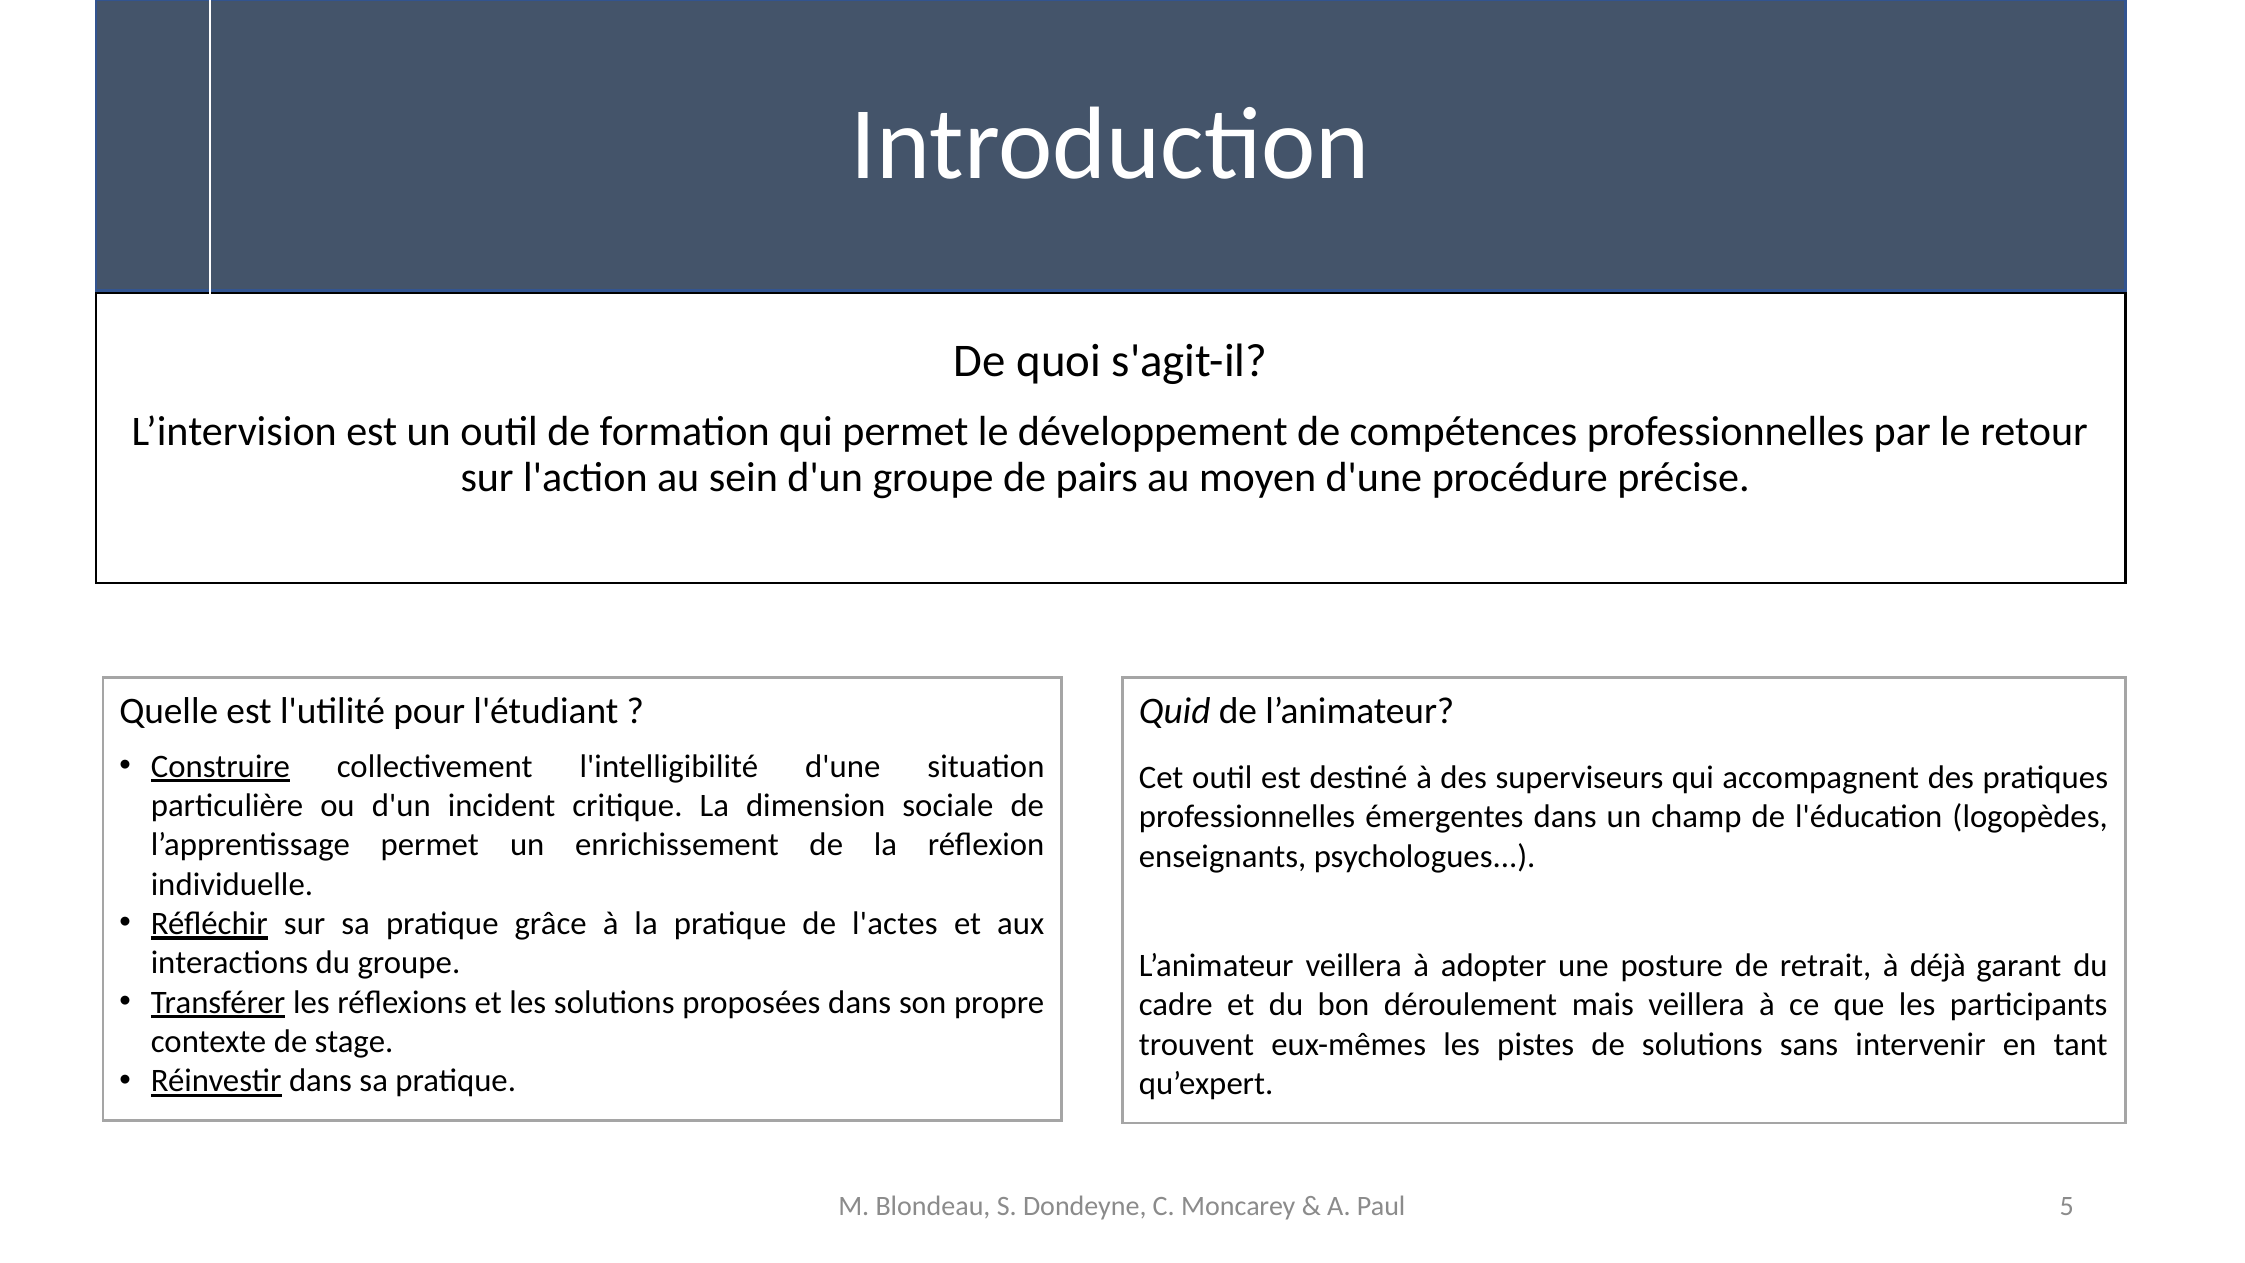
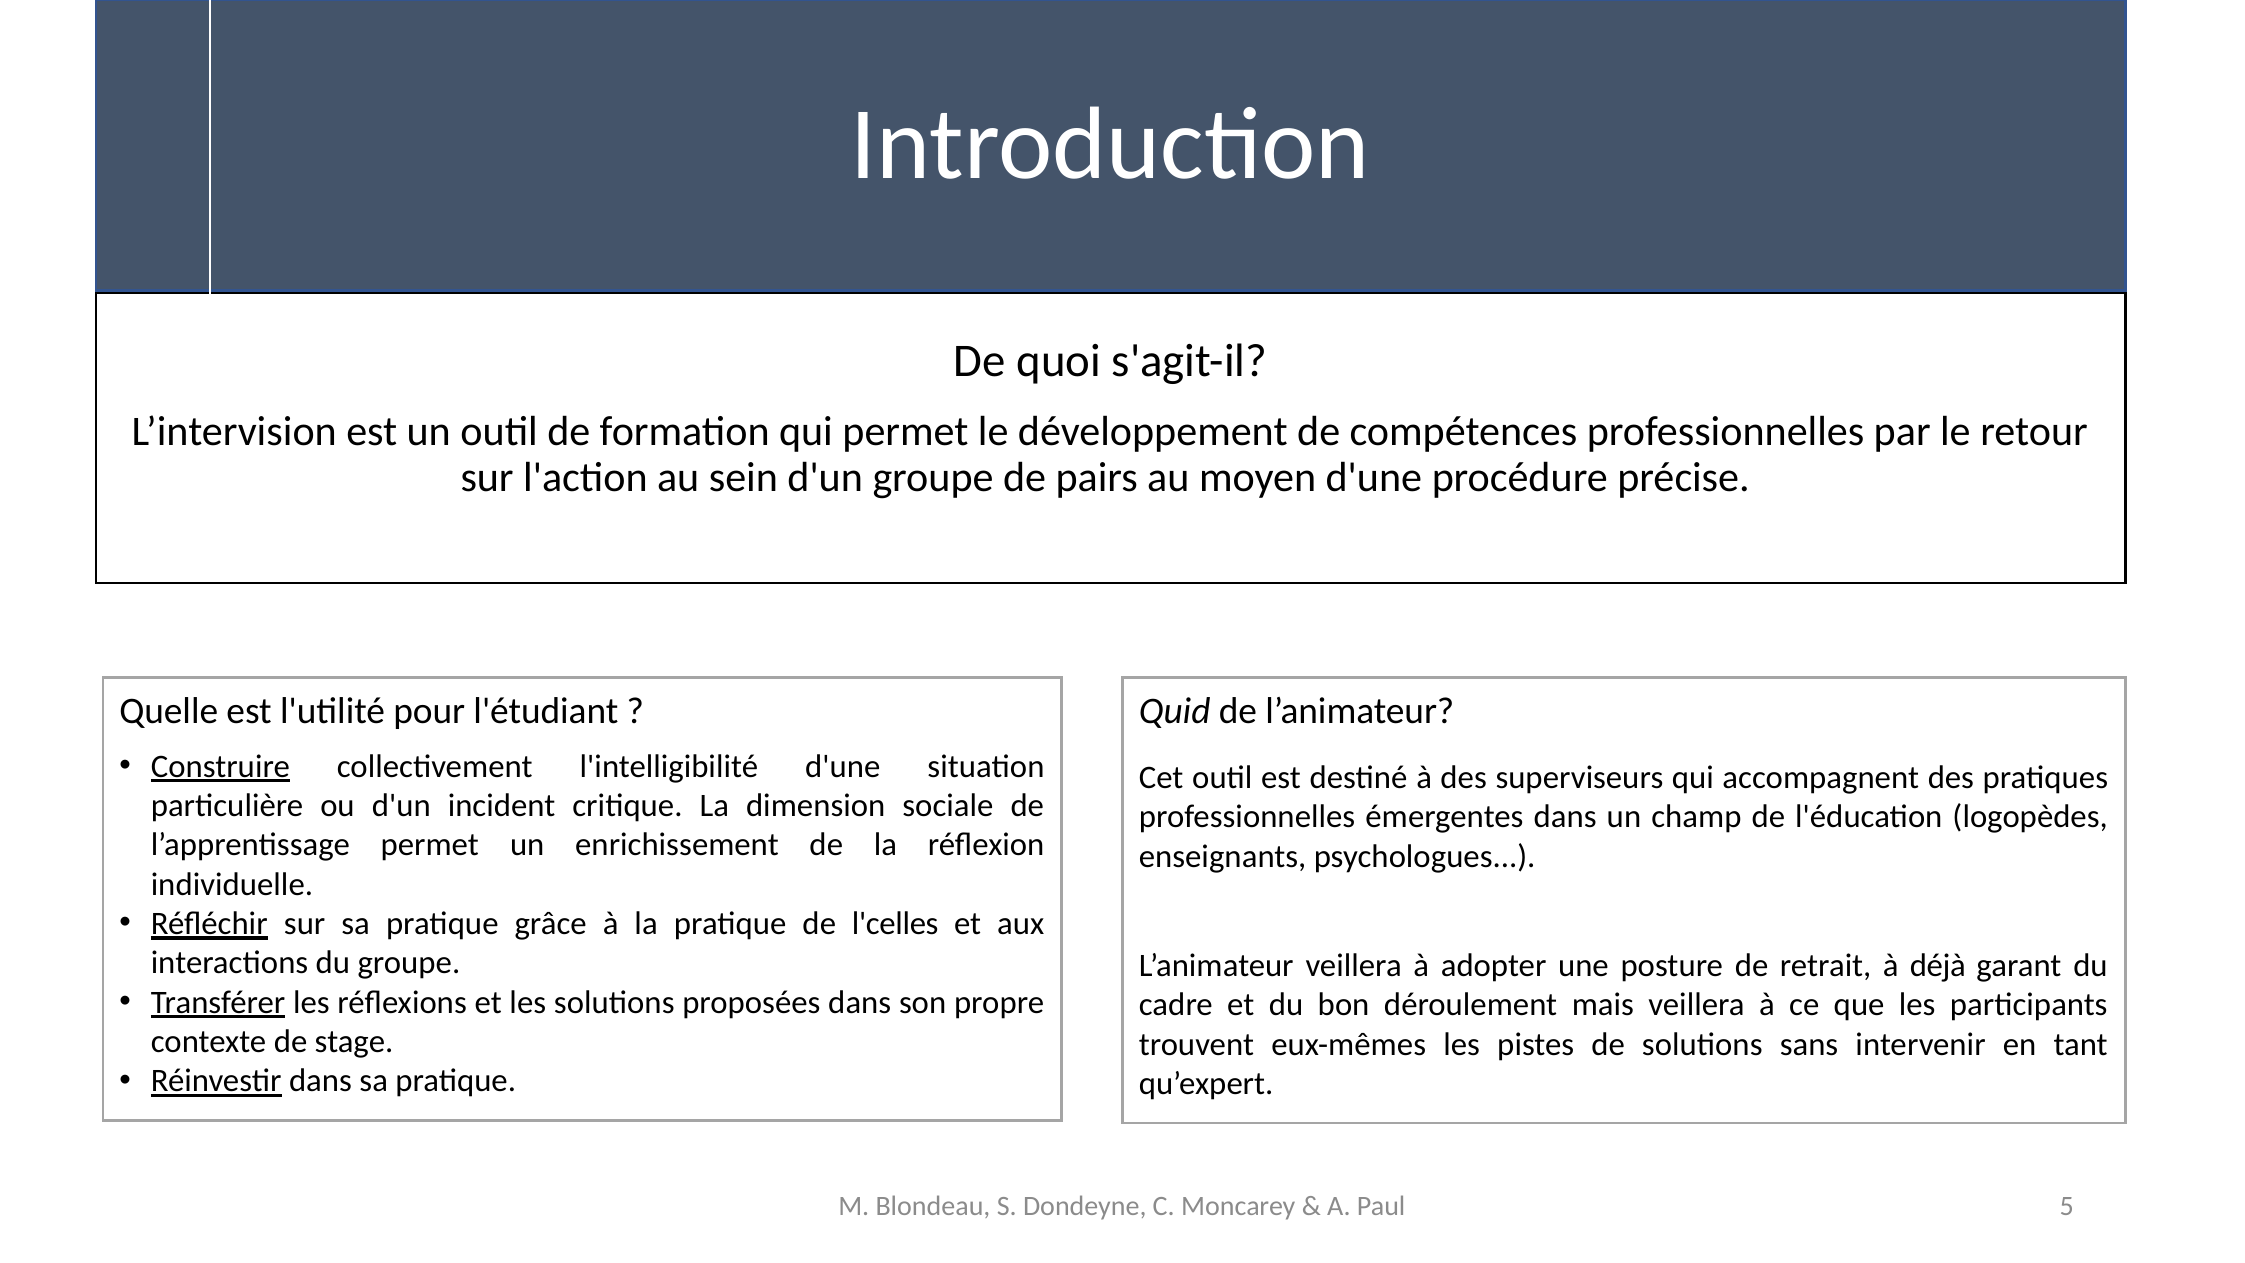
l'actes: l'actes -> l'celles (895, 924)
